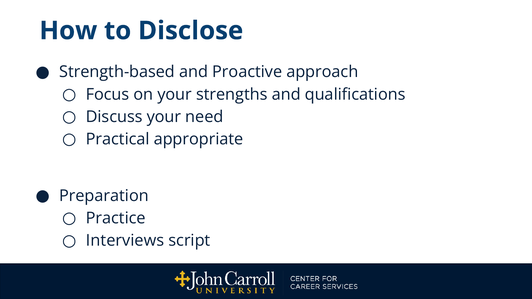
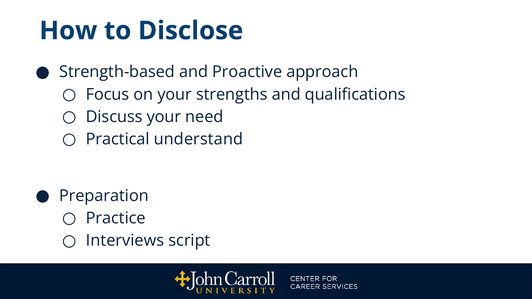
appropriate: appropriate -> understand (198, 139)
